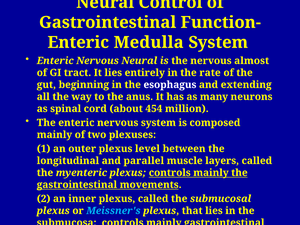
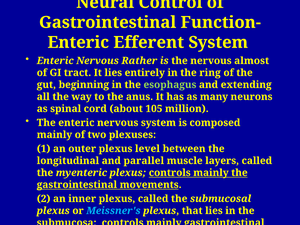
Medulla: Medulla -> Efferent (149, 42)
Nervous Neural: Neural -> Rather (139, 61)
rate: rate -> ring (210, 73)
esophagus colour: white -> light green (170, 85)
454: 454 -> 105 (154, 109)
